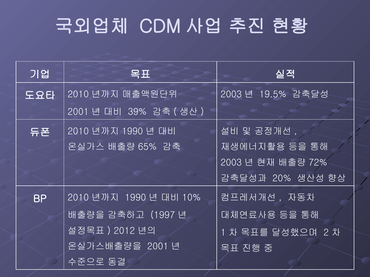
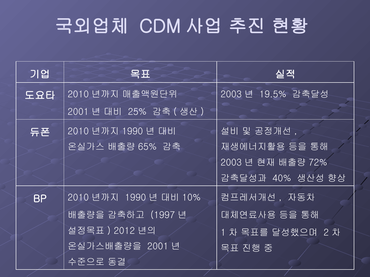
39%: 39% -> 25% (137, 112)
20%: 20% -> 40% (282, 179)
